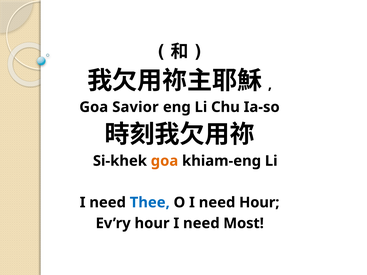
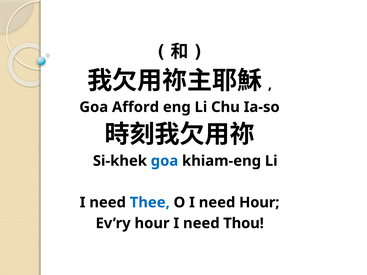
Savior: Savior -> Afford (136, 107)
goa colour: orange -> blue (164, 161)
Most: Most -> Thou (244, 223)
